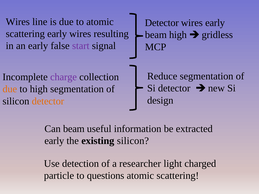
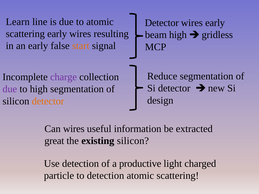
Wires: Wires -> Learn (18, 22)
start colour: purple -> orange (81, 46)
due colour: orange -> purple (10, 89)
Can beam: beam -> wires (74, 129)
early: early -> great (54, 141)
researcher: researcher -> productive (140, 164)
to questions: questions -> detection (105, 176)
